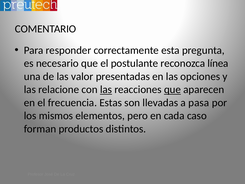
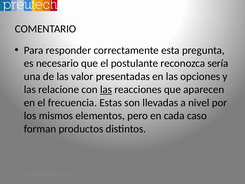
línea: línea -> sería (218, 63)
que underline: present -> none (172, 89)
pasa: pasa -> nivel (199, 103)
